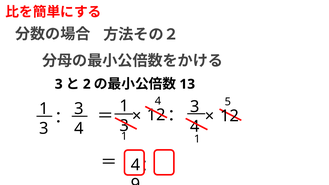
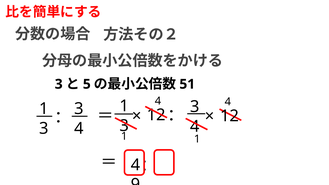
2: 2 -> 5 (87, 84)
13: 13 -> 51 (187, 84)
4 5: 5 -> 4 (228, 102)
